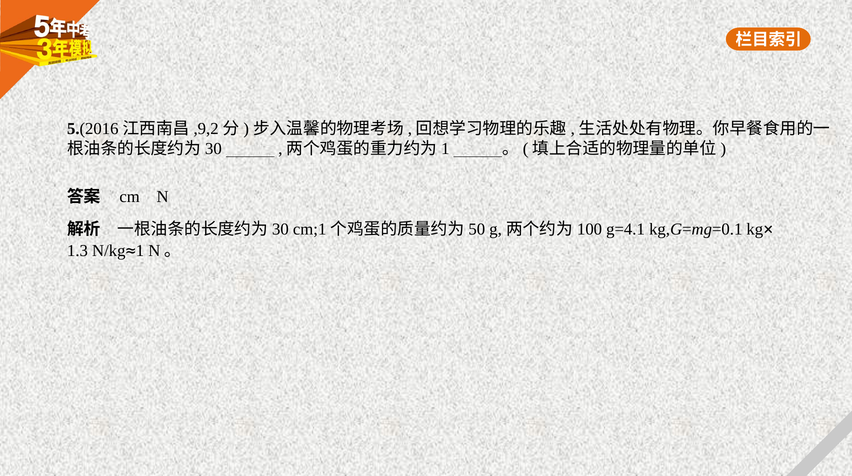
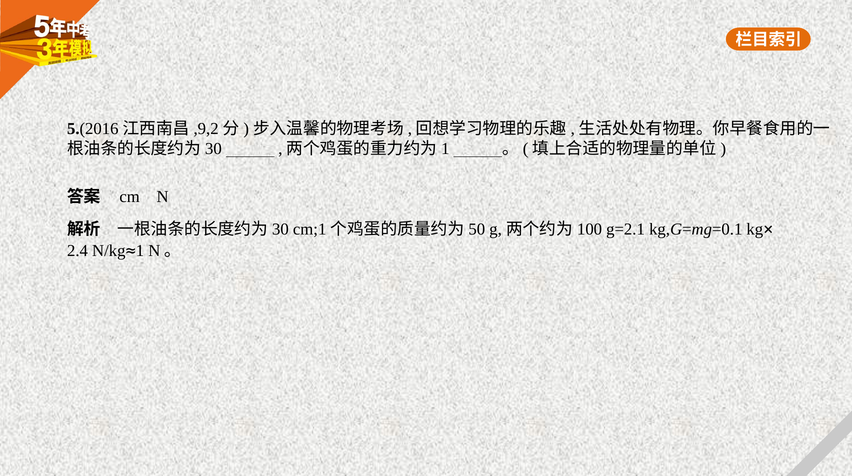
g=4.1: g=4.1 -> g=2.1 (626, 229)
1.3: 1.3 -> 2.4 (77, 251)
